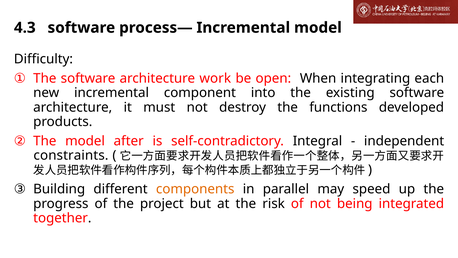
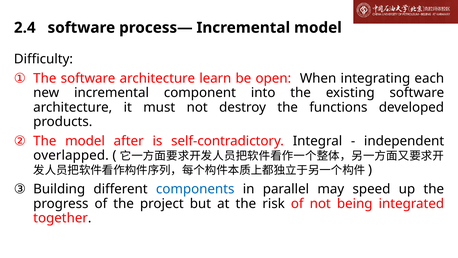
4.3: 4.3 -> 2.4 (25, 28)
work: work -> learn (215, 78)
constraints: constraints -> overlapped (71, 155)
components colour: orange -> blue (195, 189)
